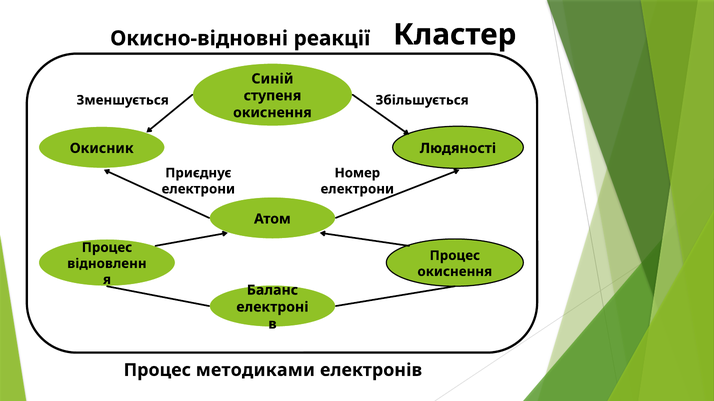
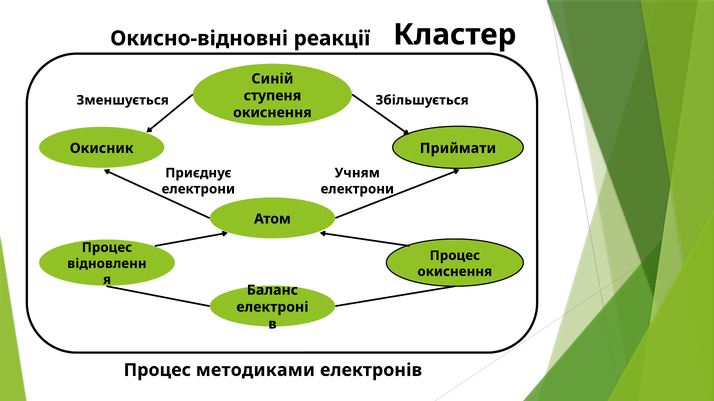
Людяності: Людяності -> Приймати (458, 149)
Номер: Номер -> Учням (357, 173)
